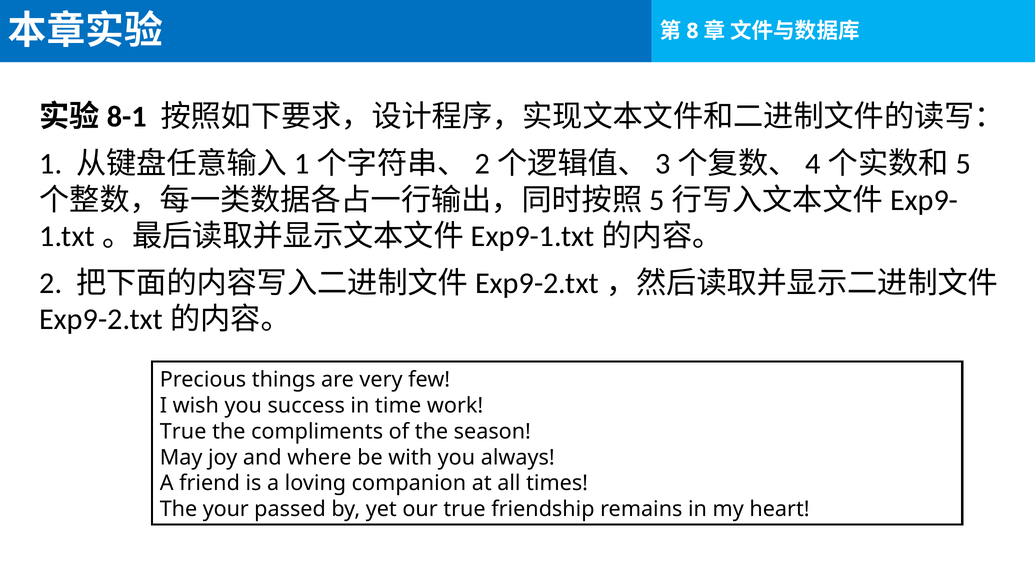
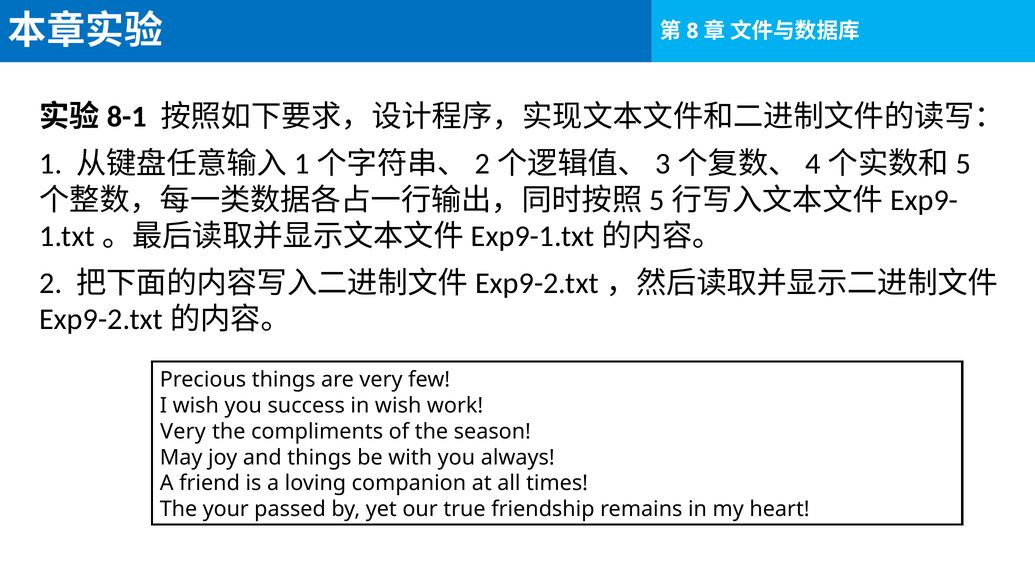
in time: time -> wish (398, 406)
True: True -> Very (183, 432)
and where: where -> things (319, 458)
